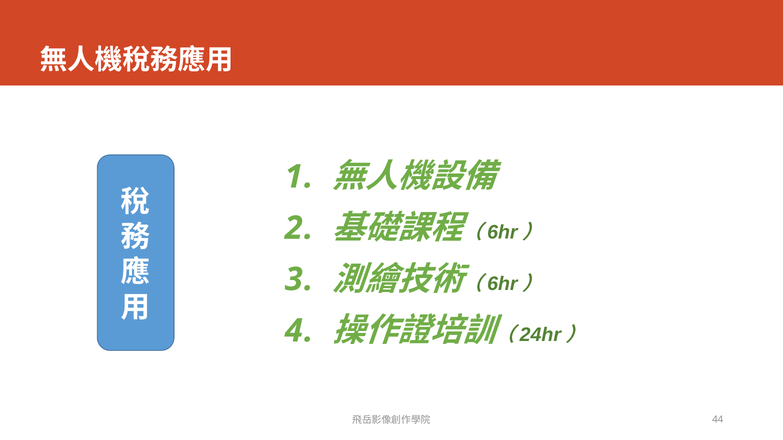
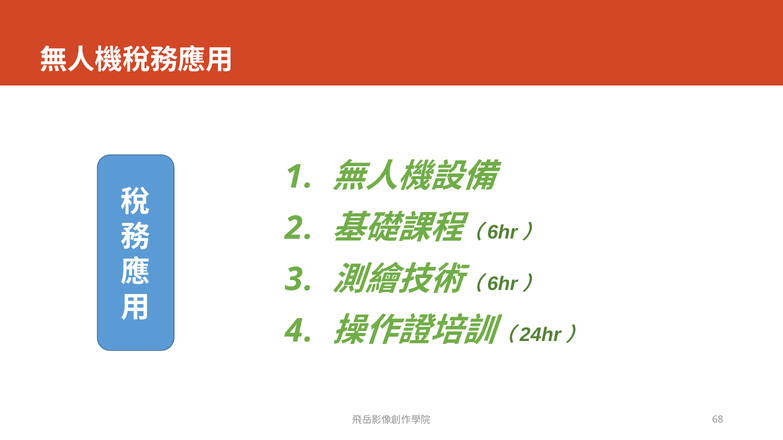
44: 44 -> 68 (718, 420)
